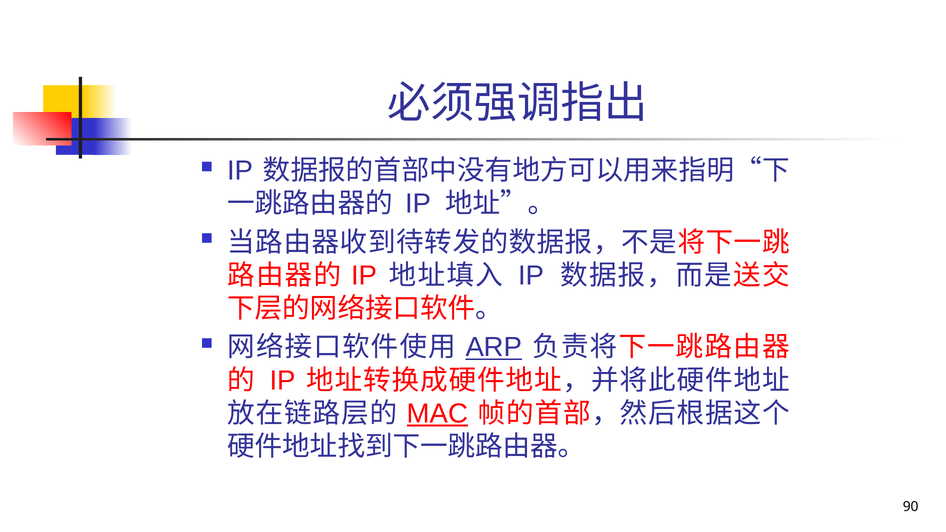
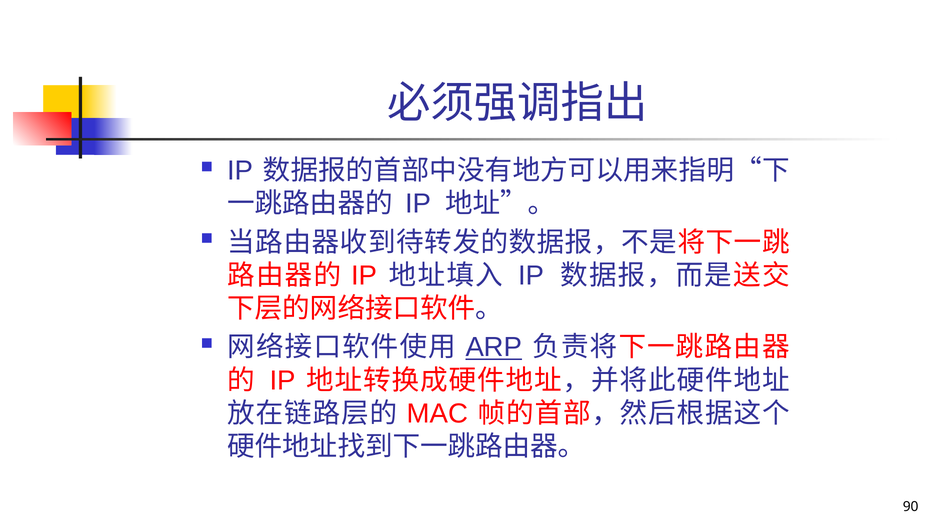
MAC underline: present -> none (438, 414)
